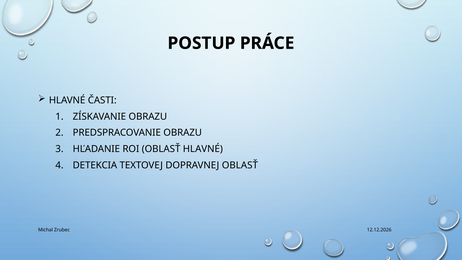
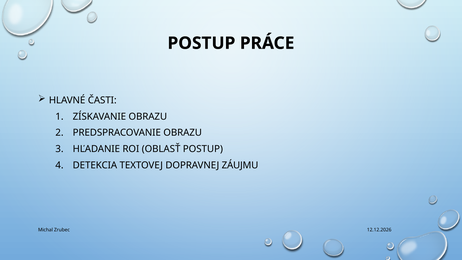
OBLASŤ HLAVNÉ: HLAVNÉ -> POSTUP (203, 149)
DOPRAVNEJ OBLASŤ: OBLASŤ -> ZÁUJMU (240, 165)
